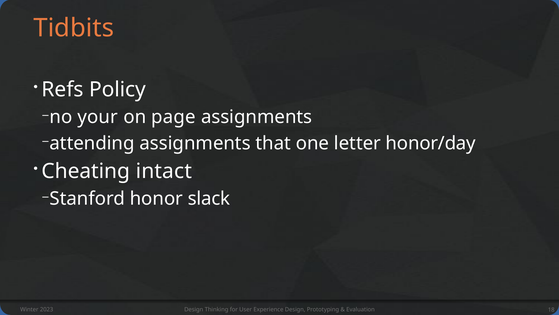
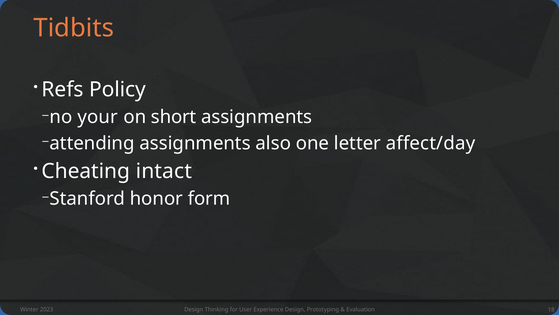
page: page -> short (174, 117)
that: that -> also (273, 143)
honor/day: honor/day -> affect/day (431, 143)
slack: slack -> form (209, 198)
